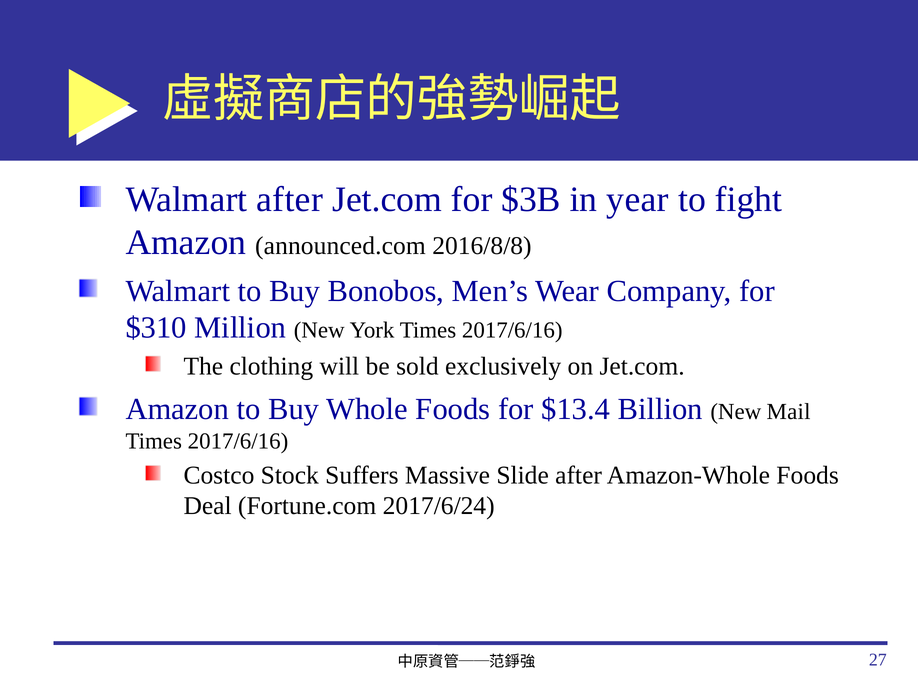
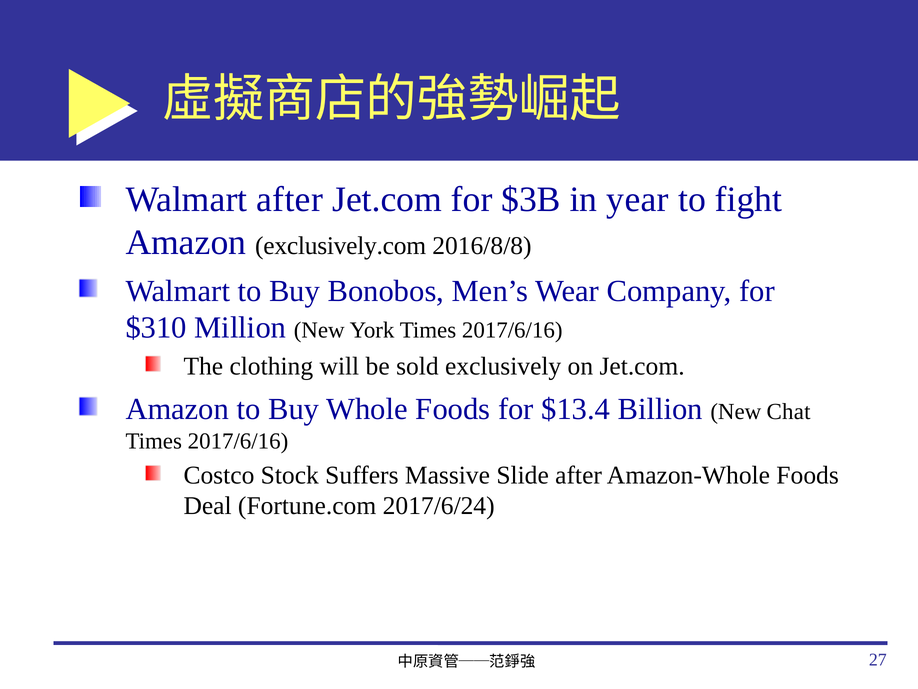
announced.com: announced.com -> exclusively.com (341, 245)
Mail: Mail -> Chat (789, 412)
